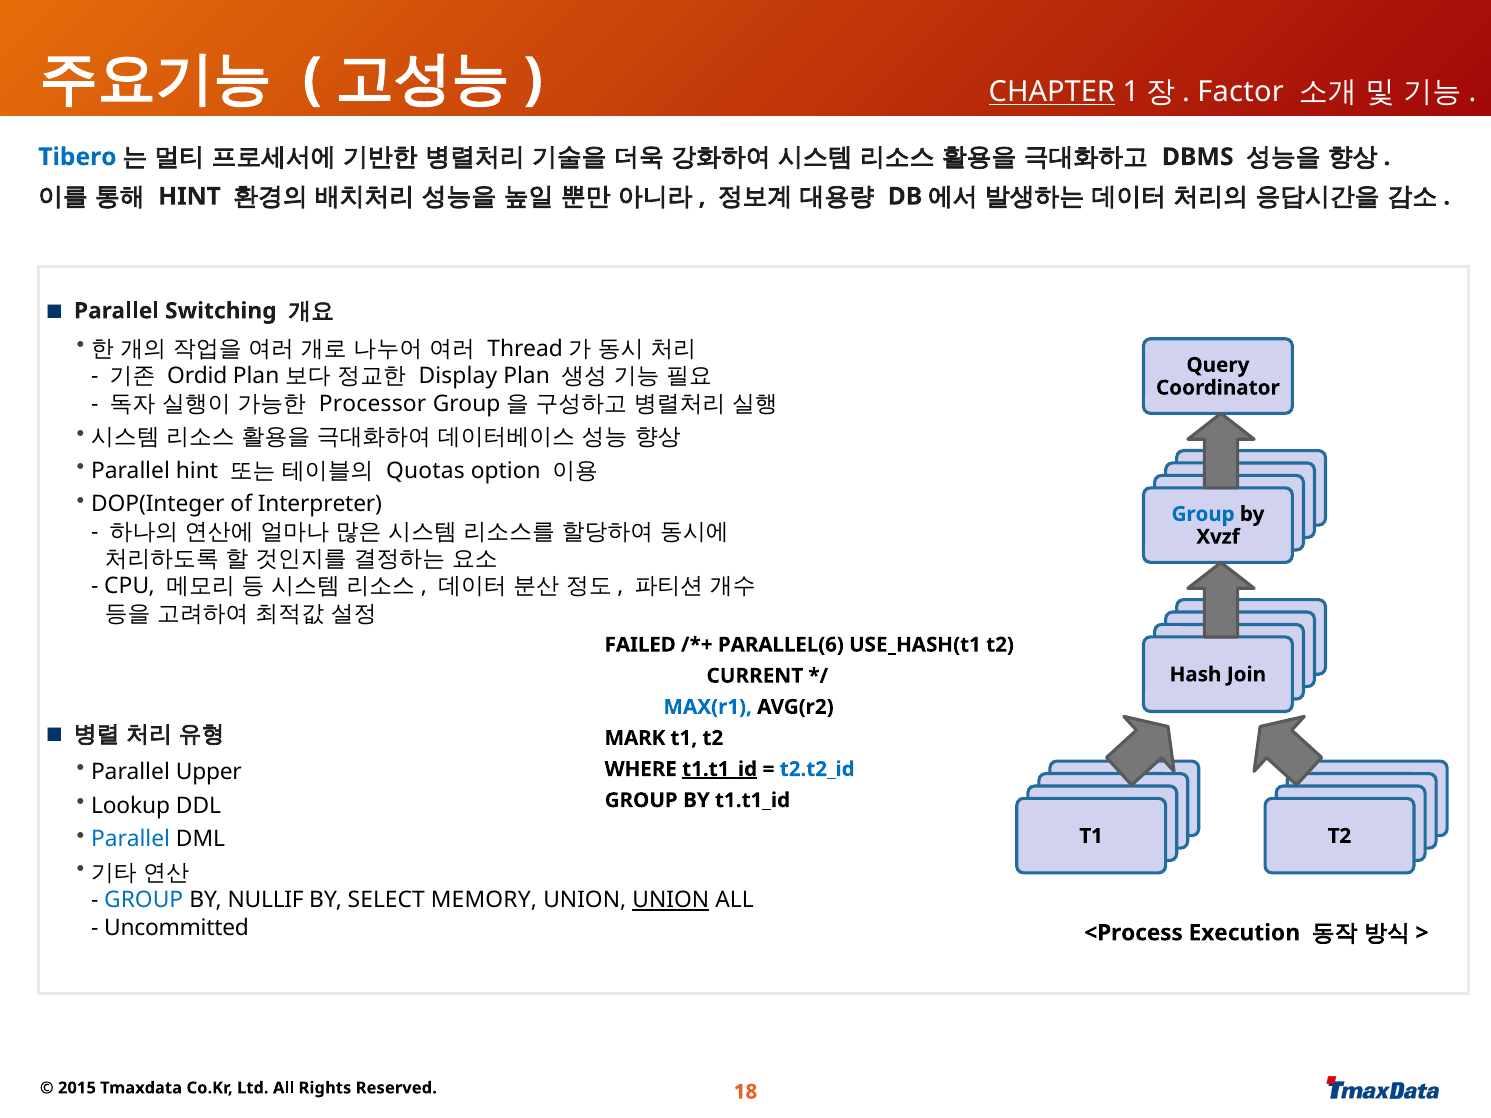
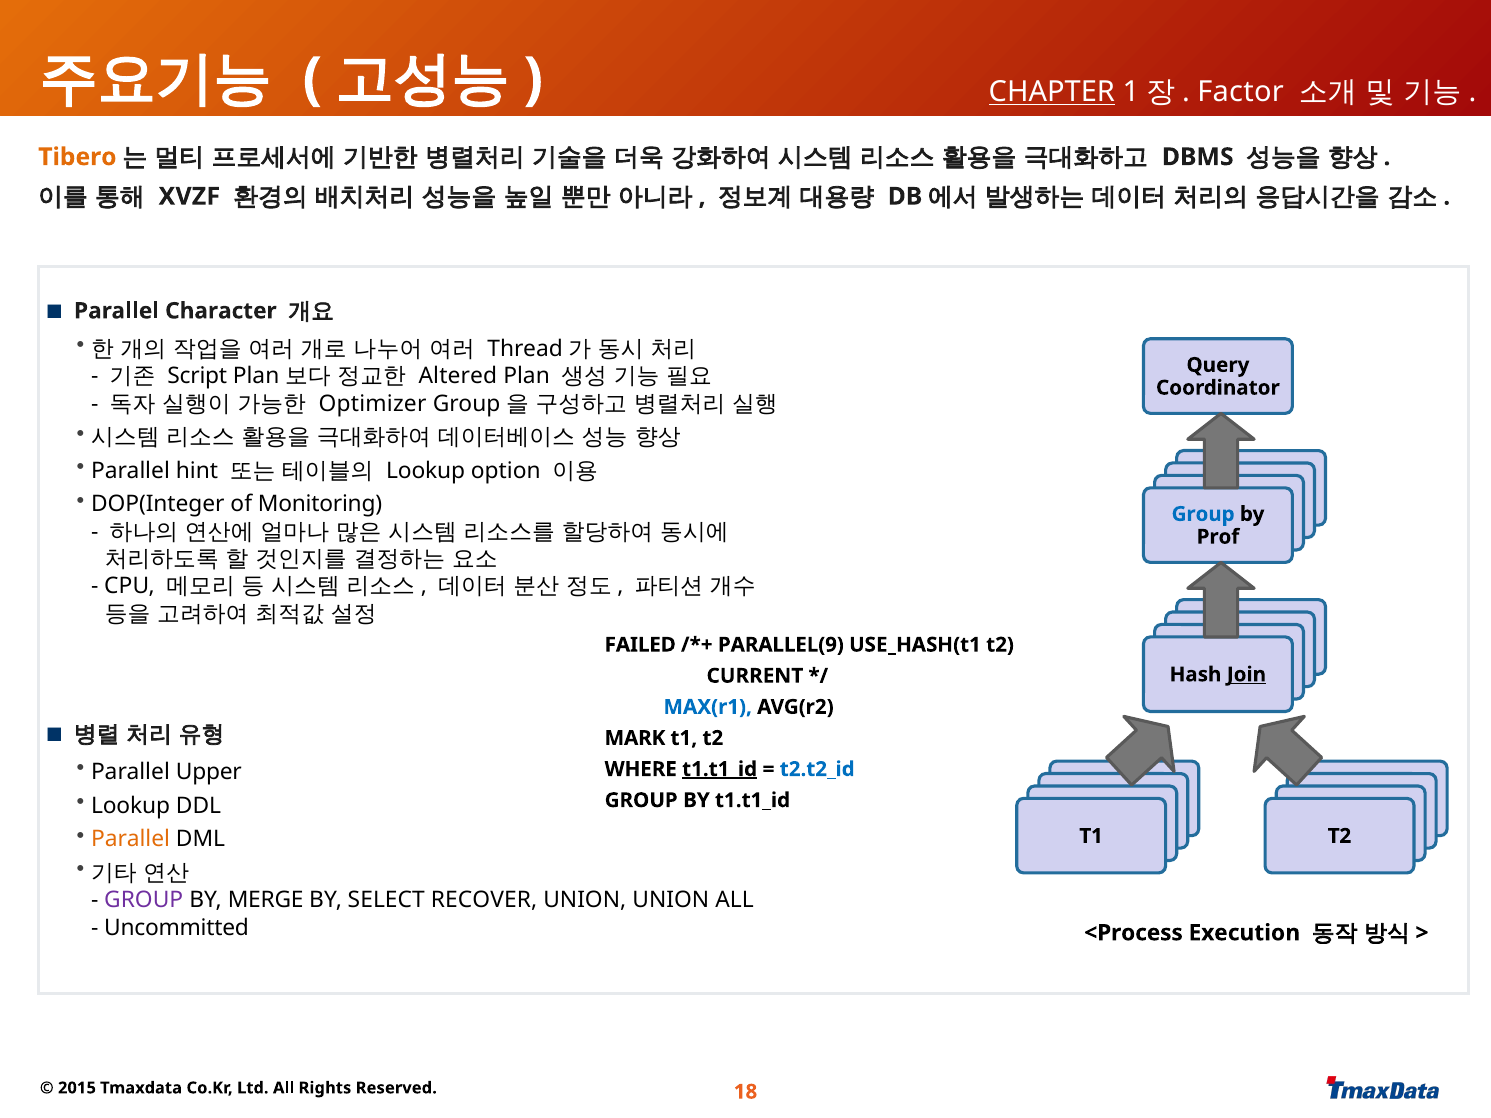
Tibero colour: blue -> orange (77, 157)
HINT: HINT -> XVZF (189, 196)
Switching: Switching -> Character (221, 311)
Ordid: Ordid -> Script (197, 376)
Display: Display -> Altered (458, 376)
Processor: Processor -> Optimizer (373, 404)
Quotas: Quotas -> Lookup (426, 471)
Interpreter: Interpreter -> Monitoring (320, 505)
Xvzf: Xvzf -> Prof (1218, 537)
PARALLEL(6: PARALLEL(6 -> PARALLEL(9 (781, 645)
Join underline: none -> present (1246, 675)
Parallel colour: blue -> orange (131, 839)
GROUP colour: blue -> purple (144, 900)
NULLIF: NULLIF -> MERGE (266, 900)
MEMORY: MEMORY -> RECOVER (484, 900)
UNION underline: present -> none (671, 900)
